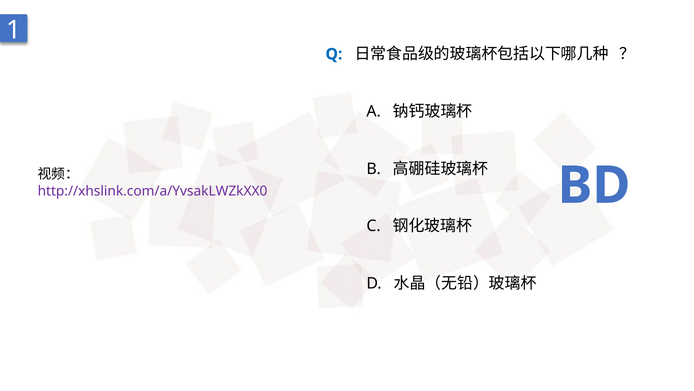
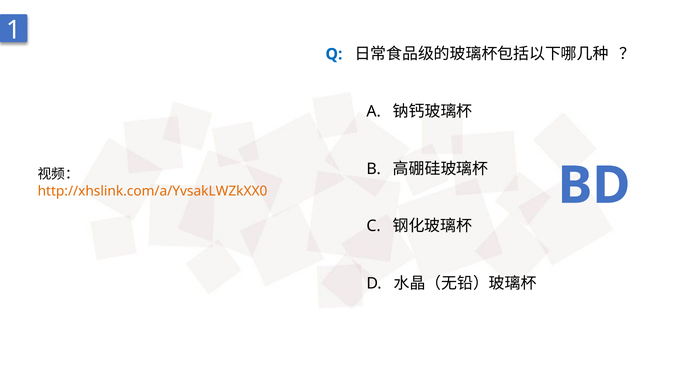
http://xhslink.com/a/YvsakLWZkXX0 colour: purple -> orange (153, 191)
